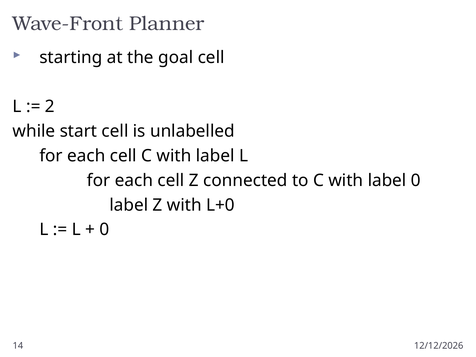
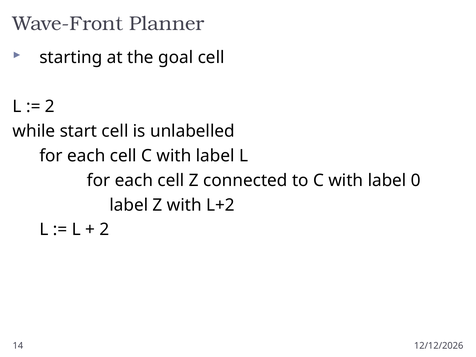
L+0: L+0 -> L+2 (220, 205)
0: 0 -> 2 (104, 230)
